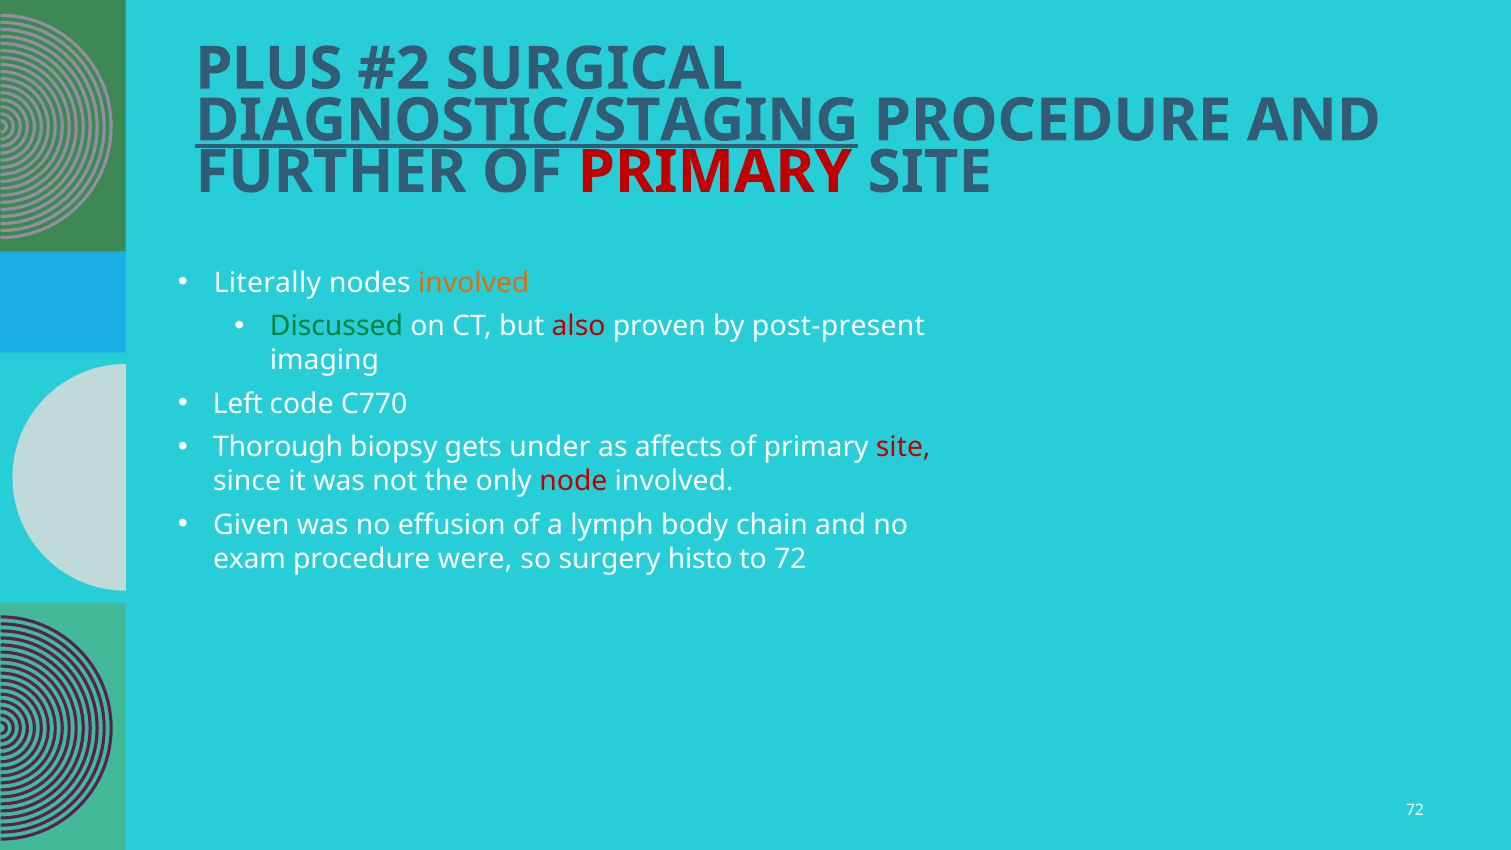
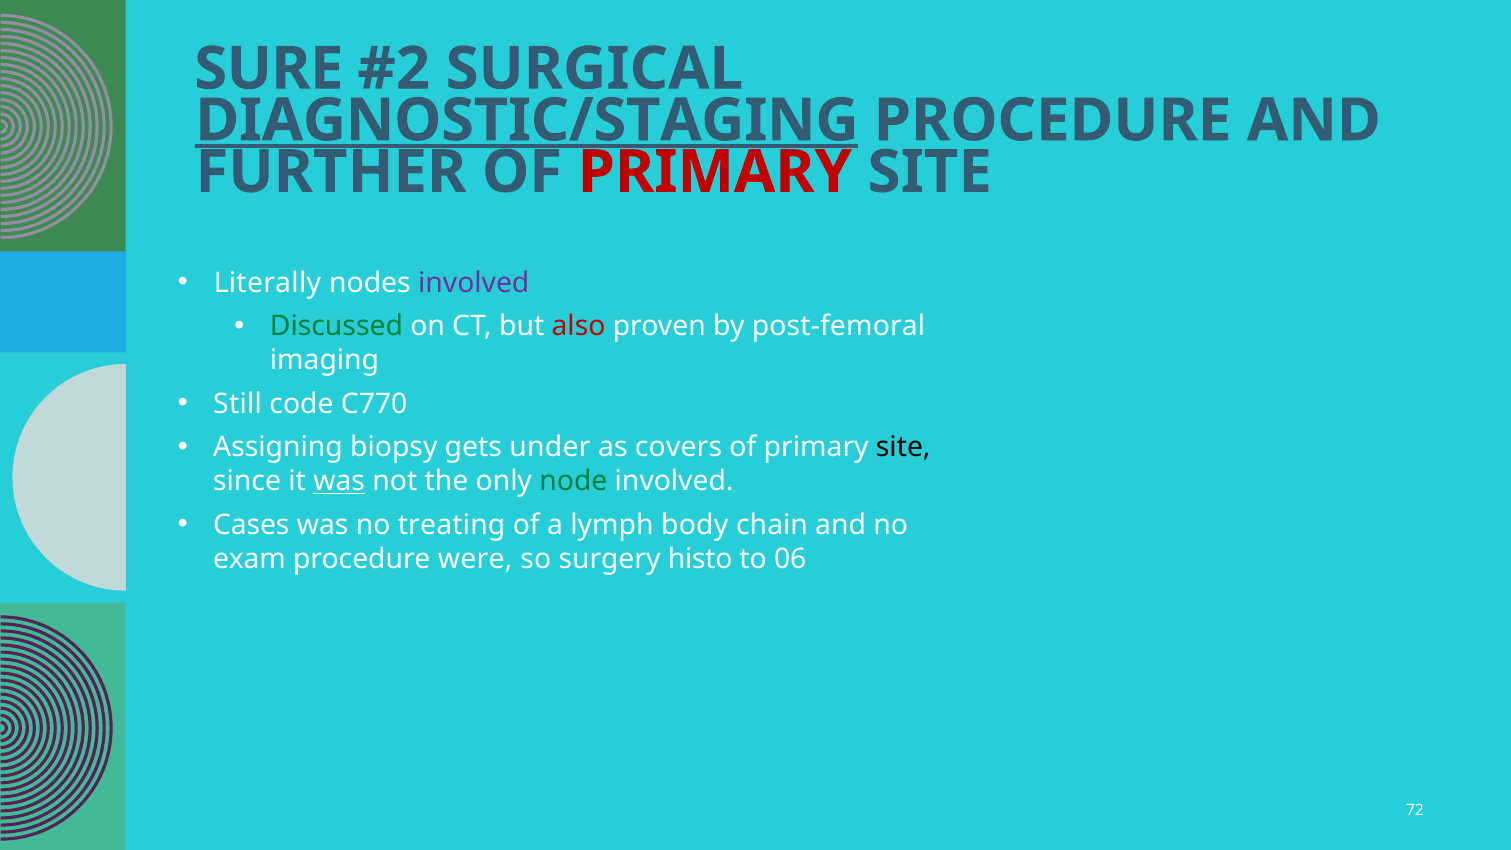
PLUS: PLUS -> SURE (269, 69)
involved colour: orange -> purple (474, 283)
post-present: post-present -> post-femoral (839, 326)
Left: Left -> Still (238, 404)
Thorough: Thorough -> Assigning (278, 447)
affects: affects -> covers (679, 447)
site colour: red -> black (903, 447)
was underline: none -> present (339, 481)
node colour: red -> green (573, 481)
Given: Given -> Cases (251, 525)
effusion: effusion -> treating (452, 525)
to 72: 72 -> 06 (790, 559)
